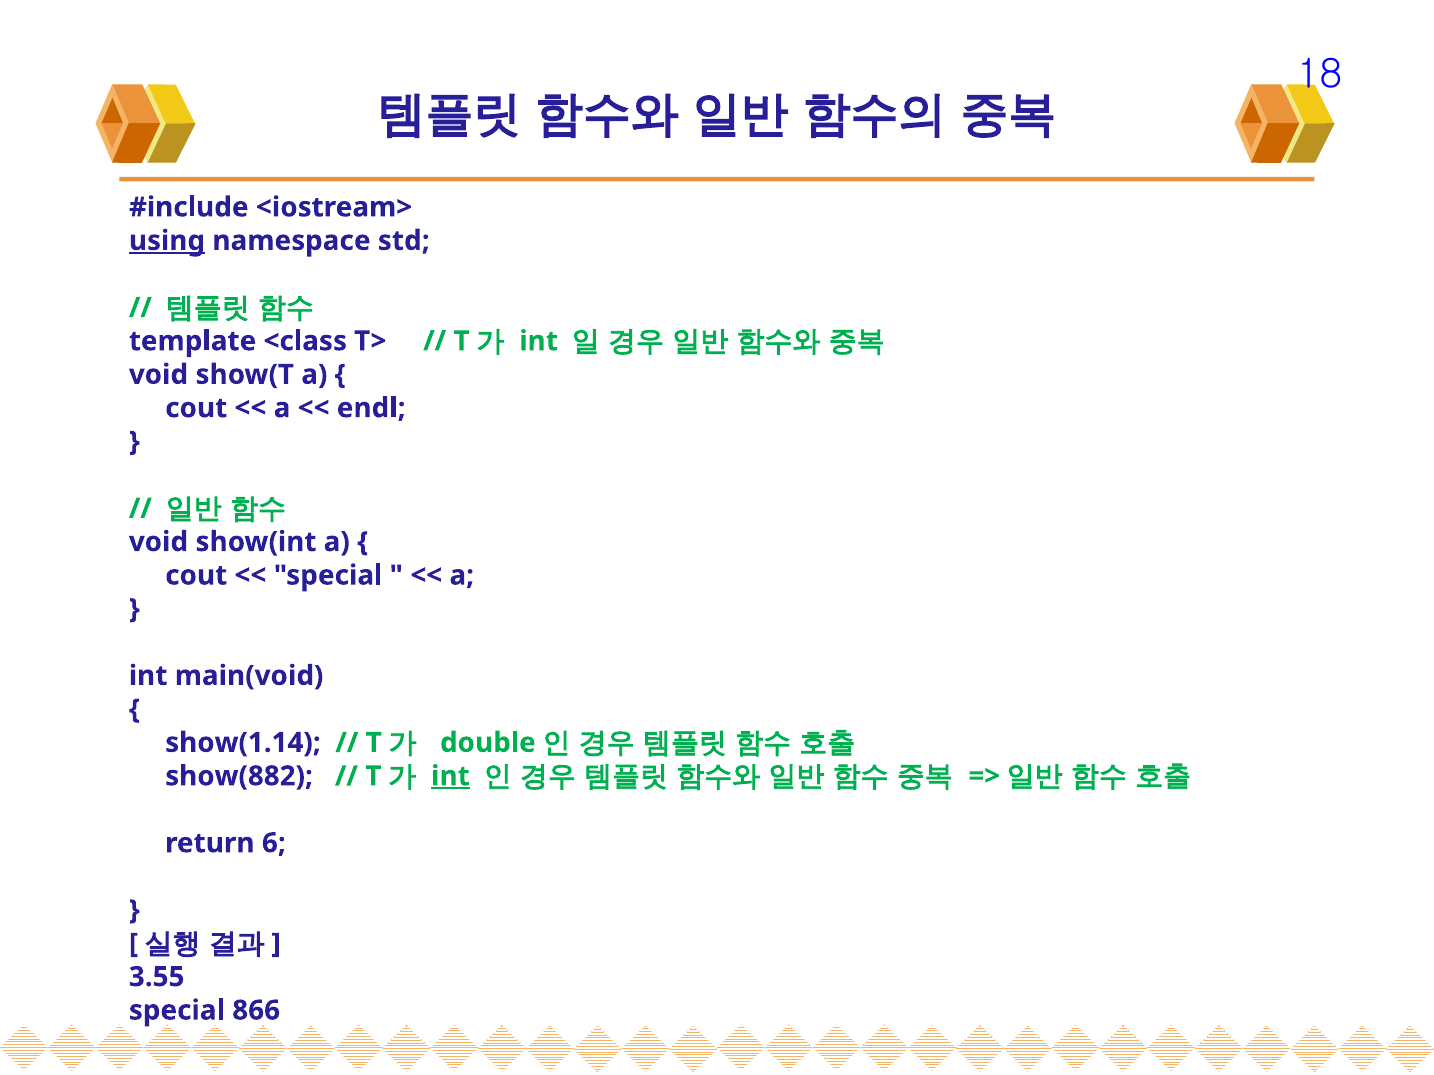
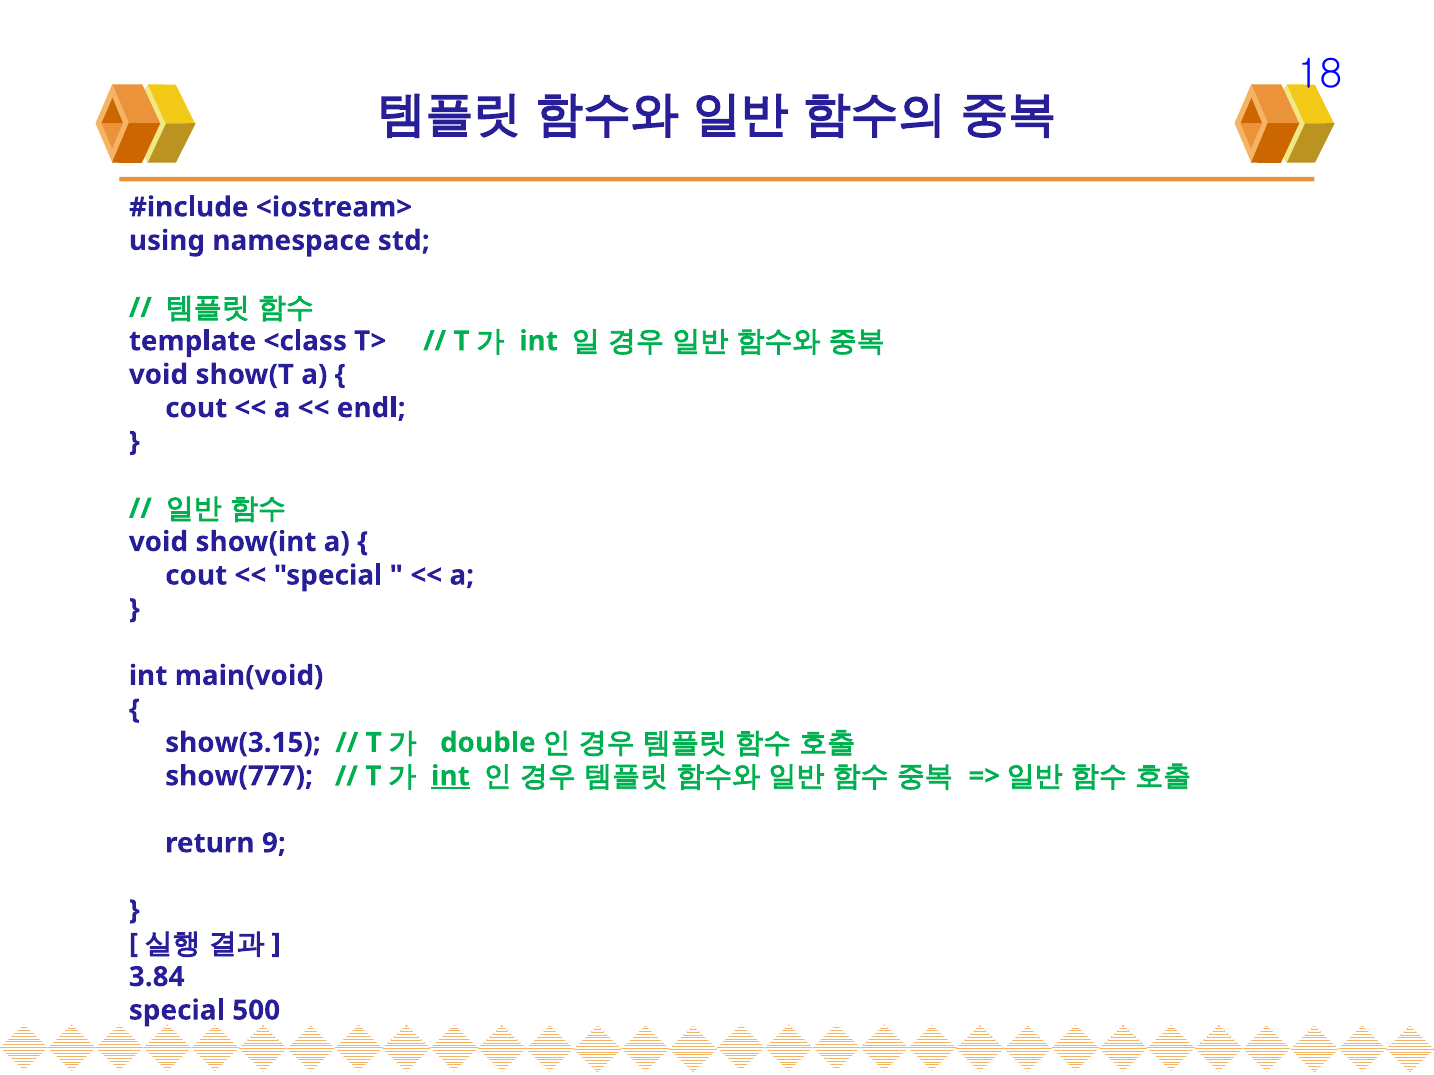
using underline: present -> none (167, 241)
show(1.14: show(1.14 -> show(3.15 (243, 743)
show(882: show(882 -> show(777 (239, 777)
6: 6 -> 9 (274, 843)
3.55: 3.55 -> 3.84 (157, 977)
866: 866 -> 500 (256, 1011)
